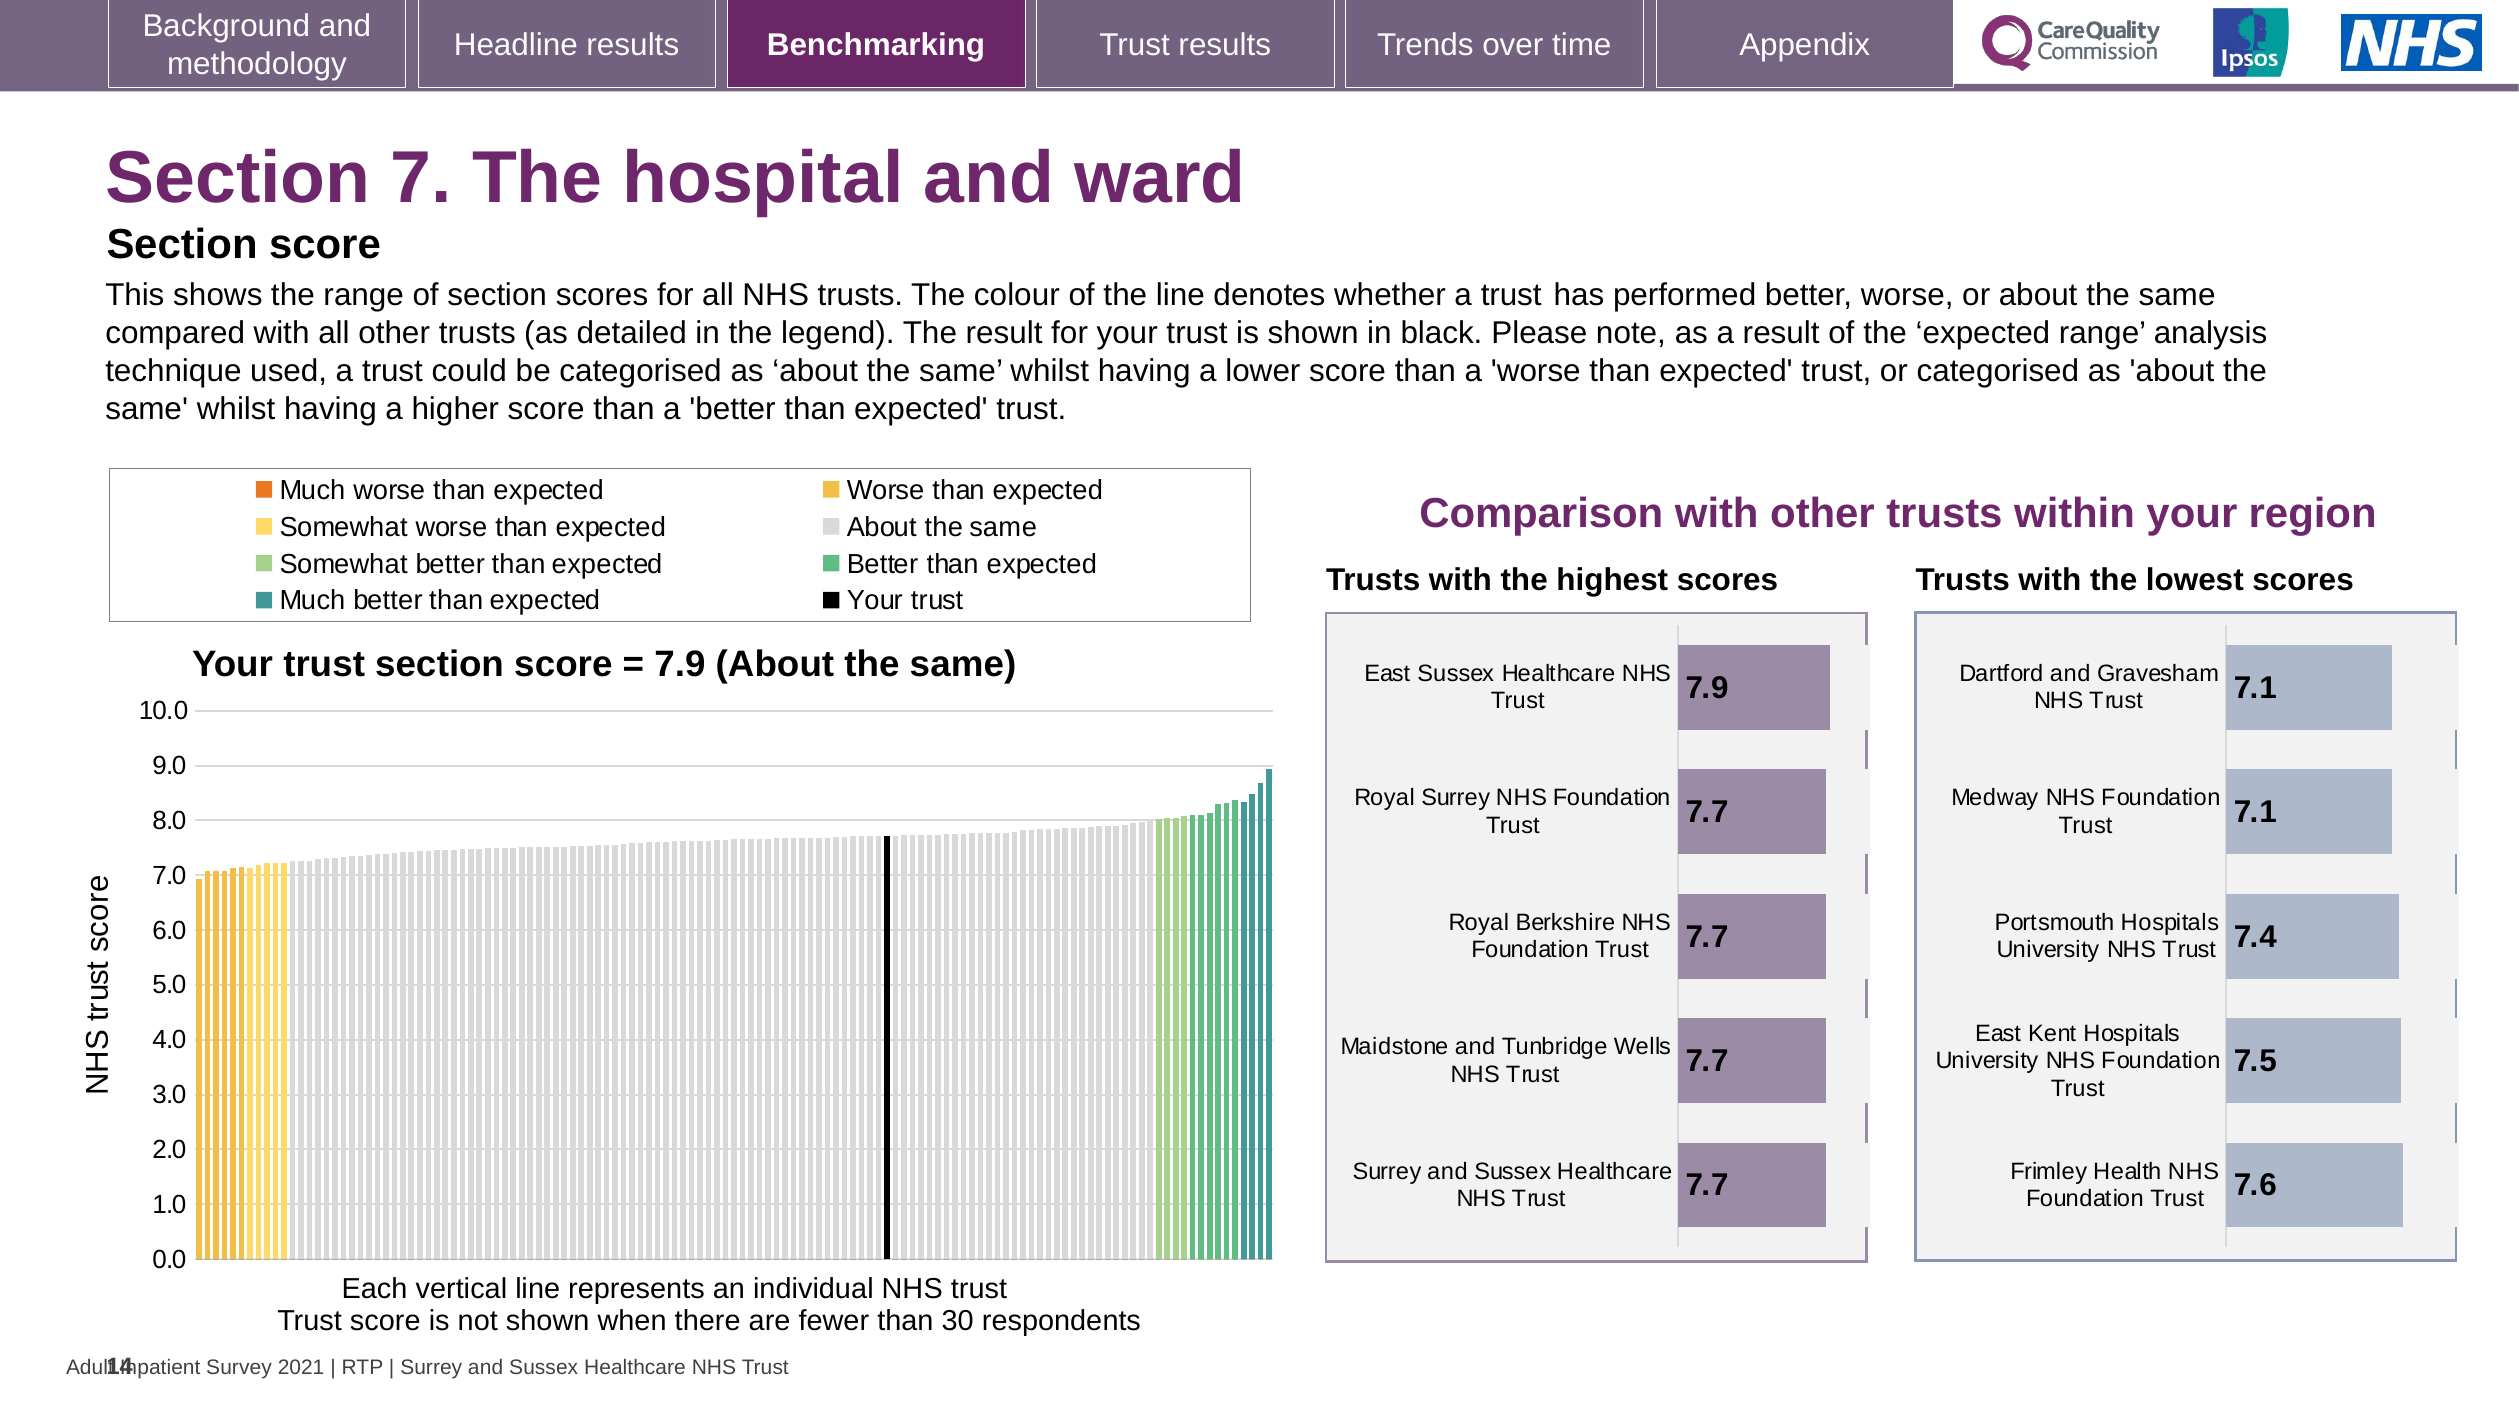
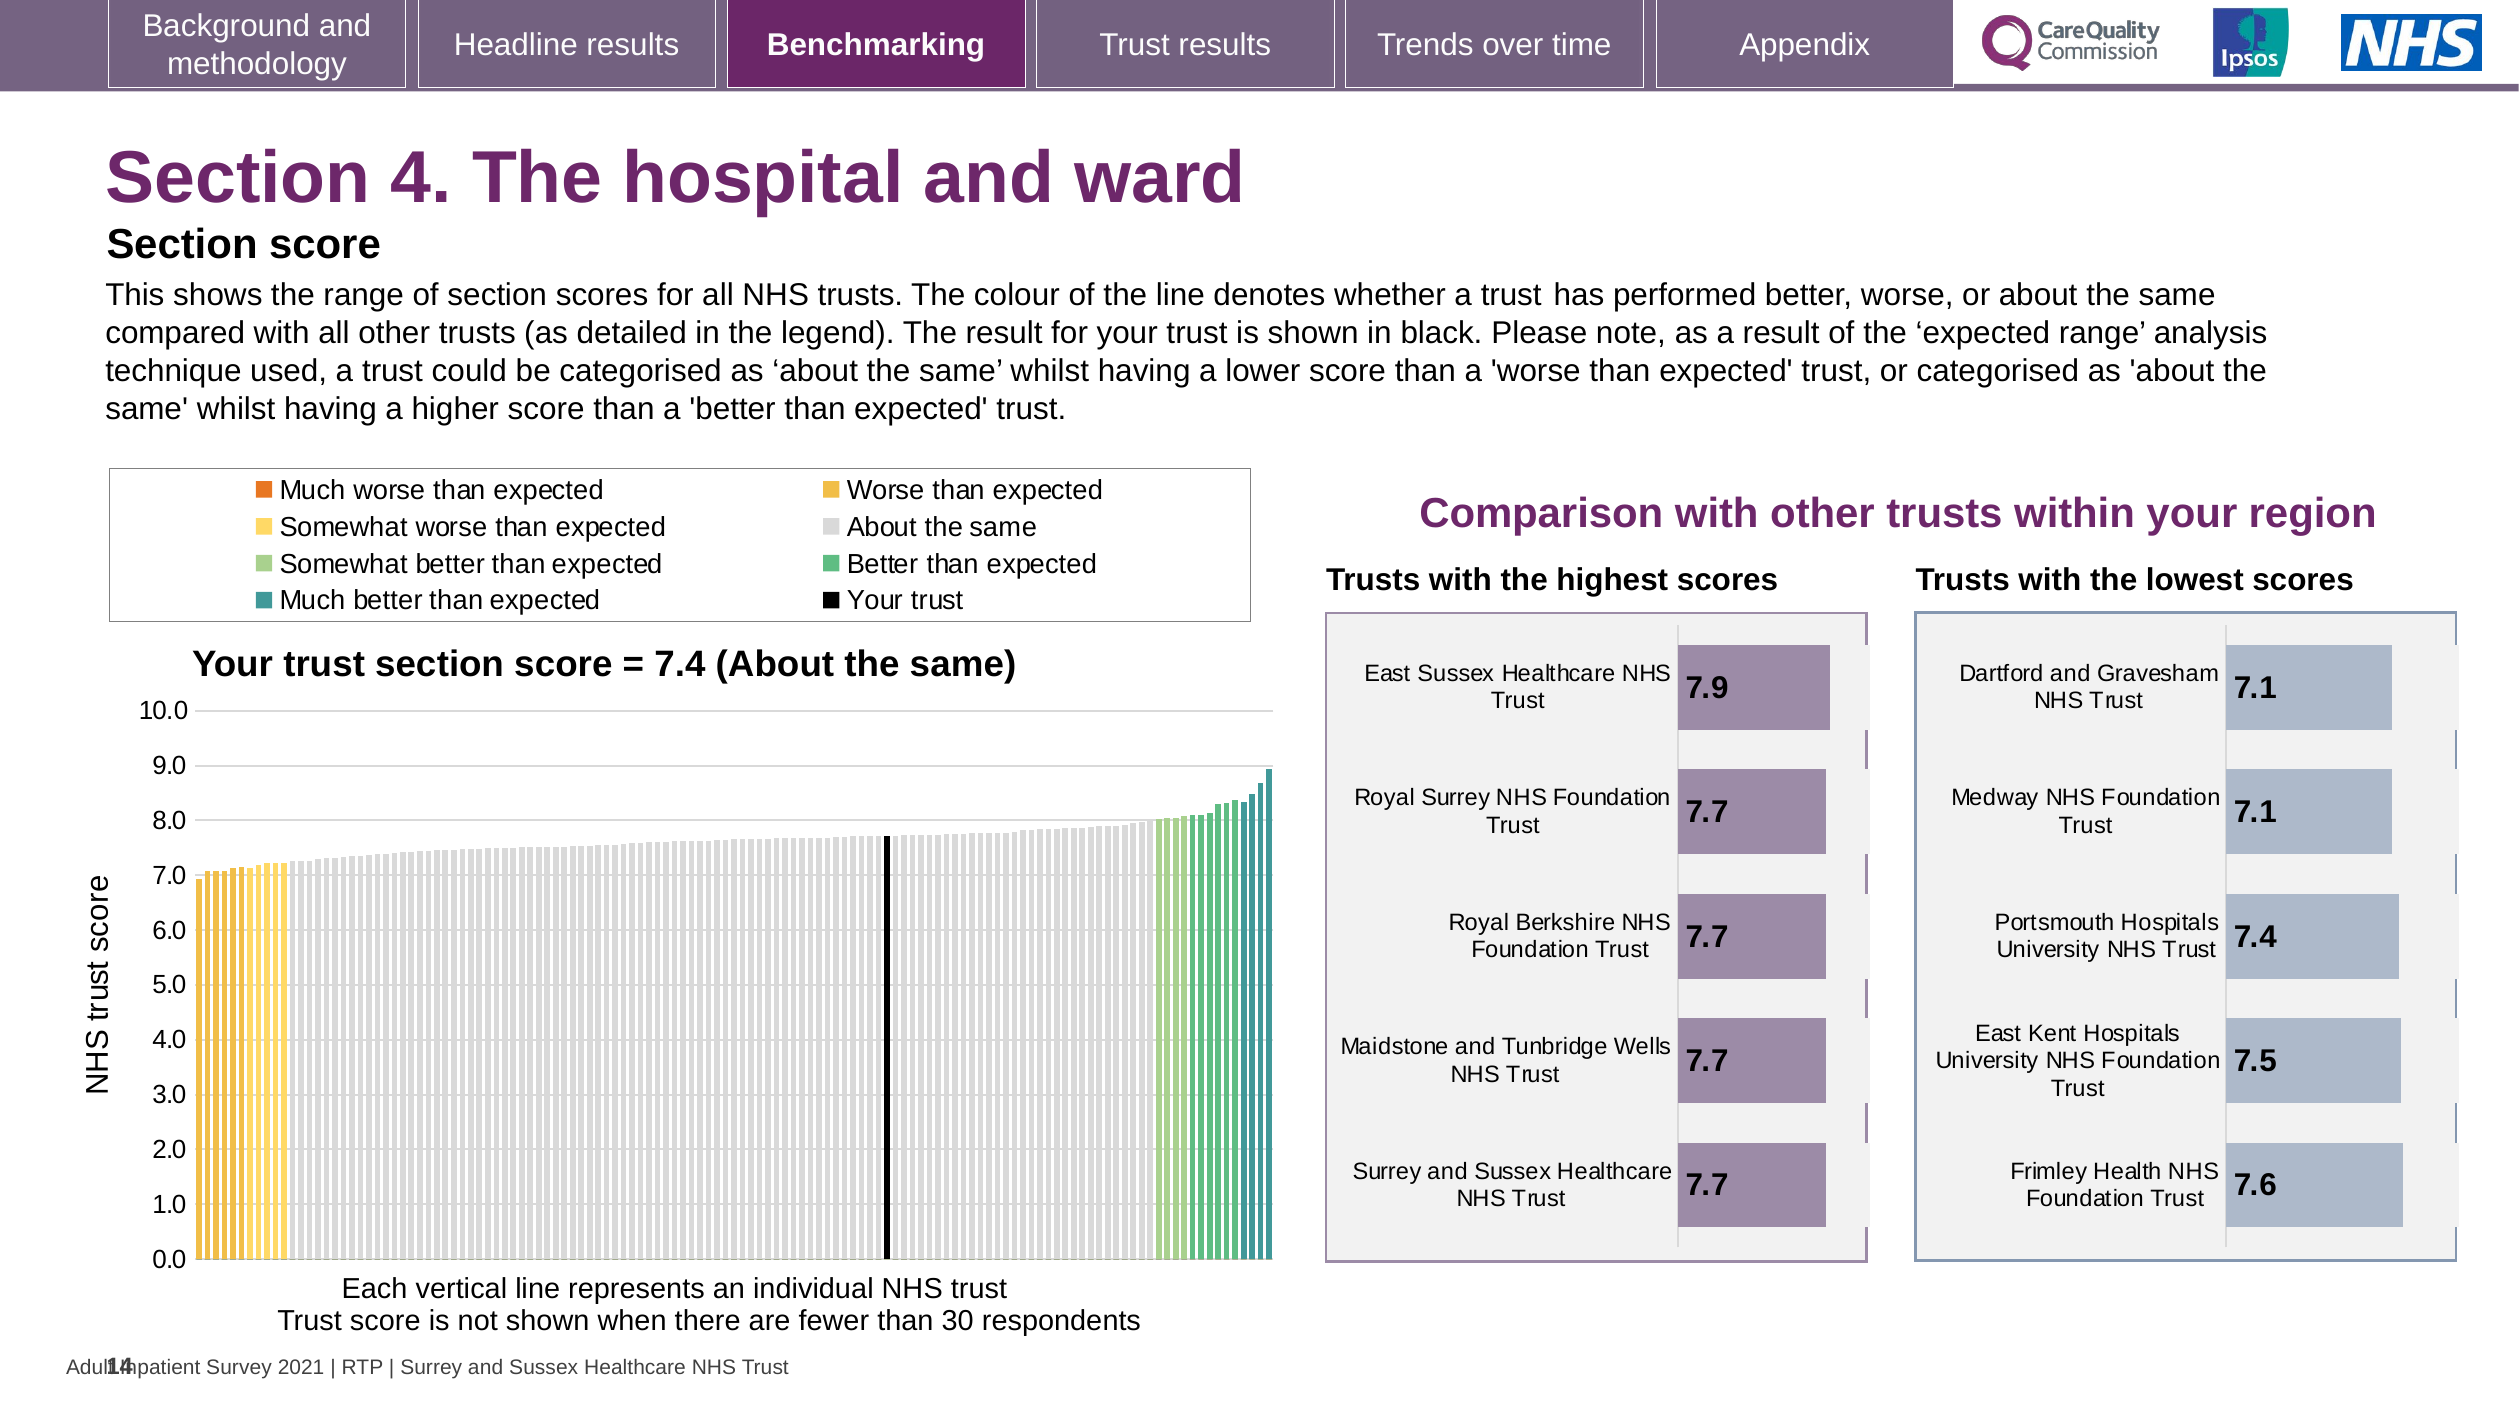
7: 7 -> 4 (421, 178)
7.9: 7.9 -> 7.4 (680, 664)
